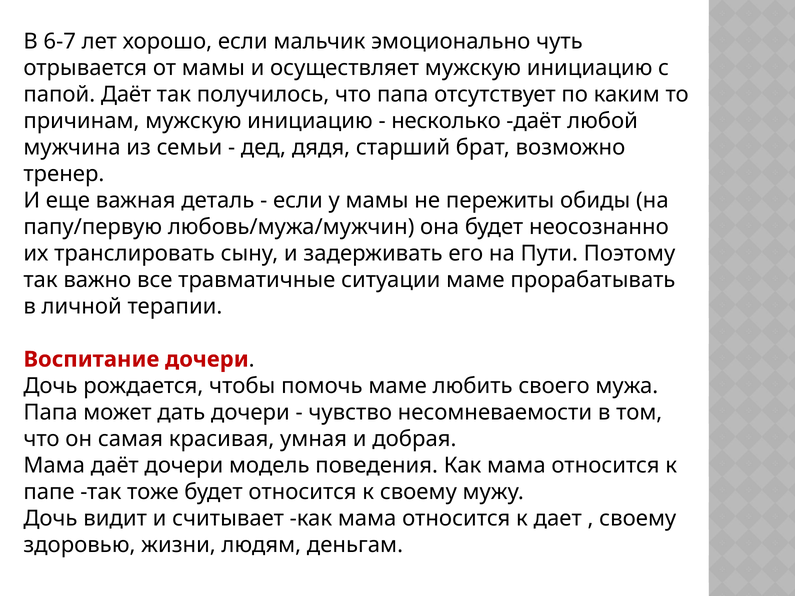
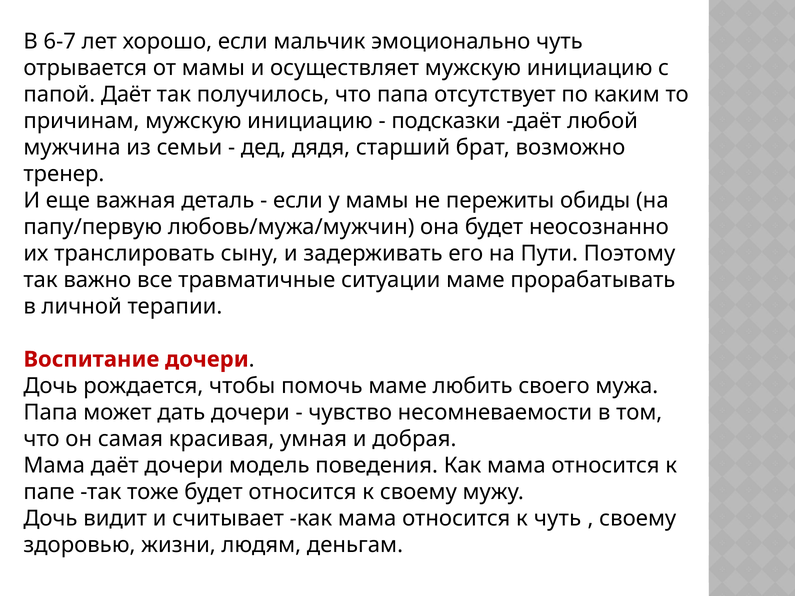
несколько: несколько -> подсказки (446, 121)
к дает: дает -> чуть (558, 519)
